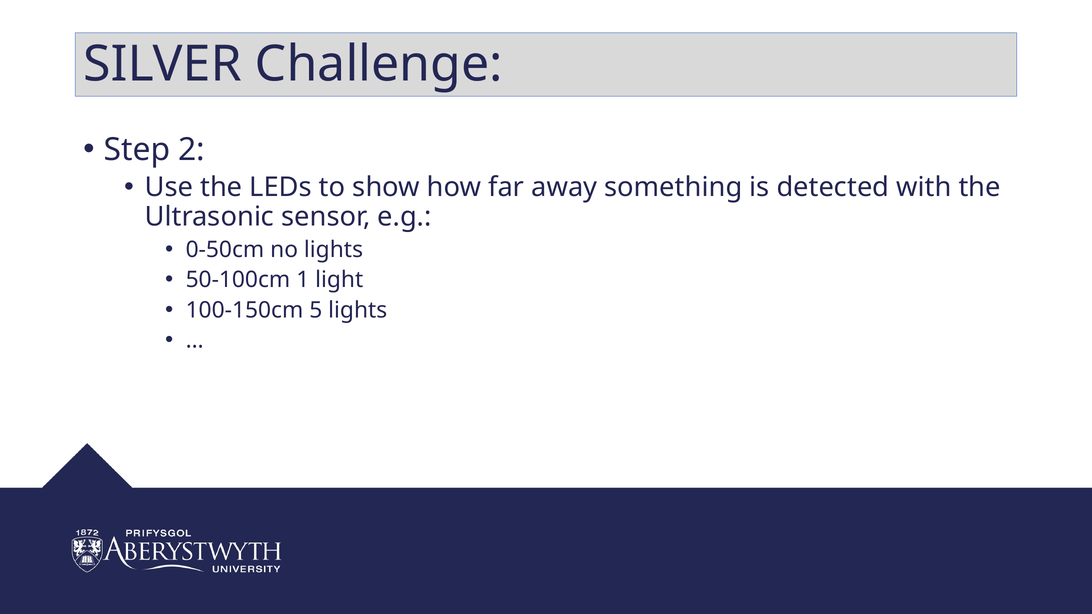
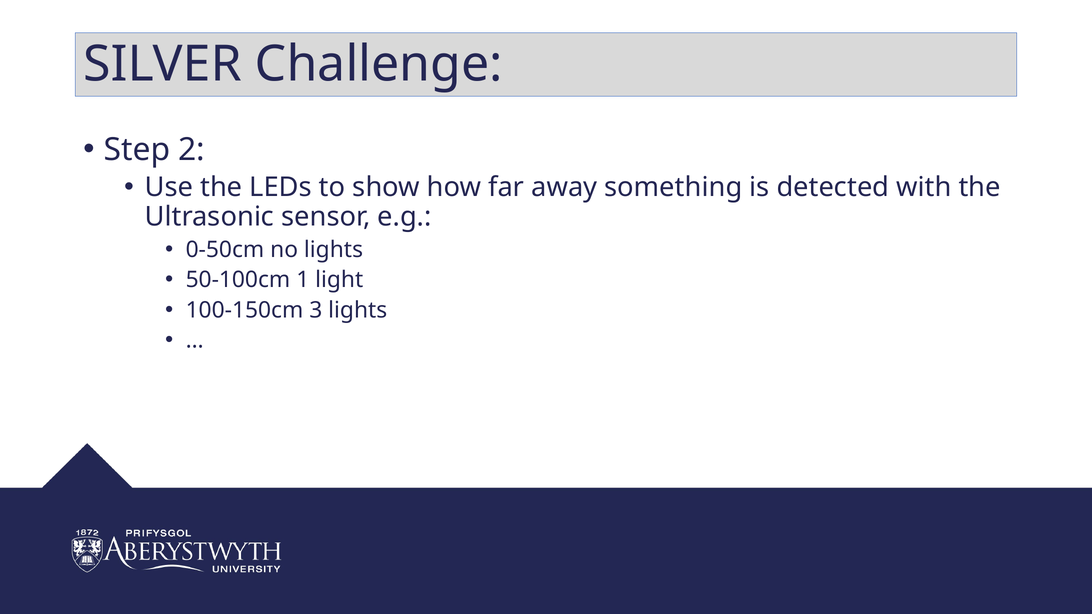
5: 5 -> 3 (316, 310)
